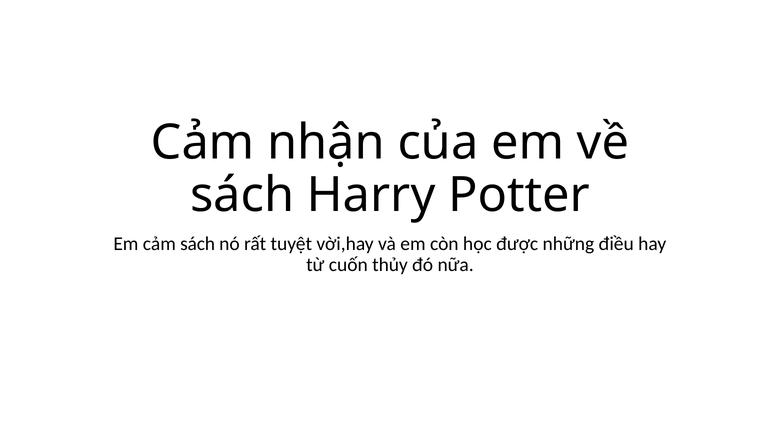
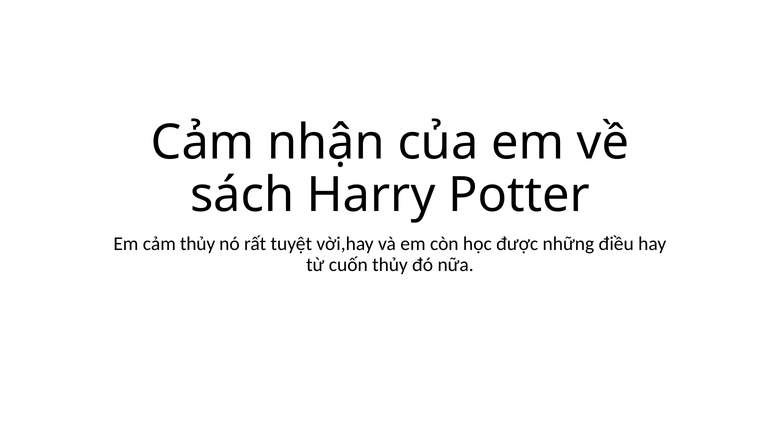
cảm sách: sách -> thủy (198, 244)
